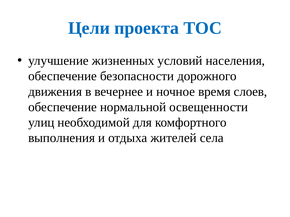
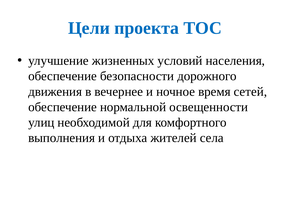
слоев: слоев -> сетей (250, 92)
